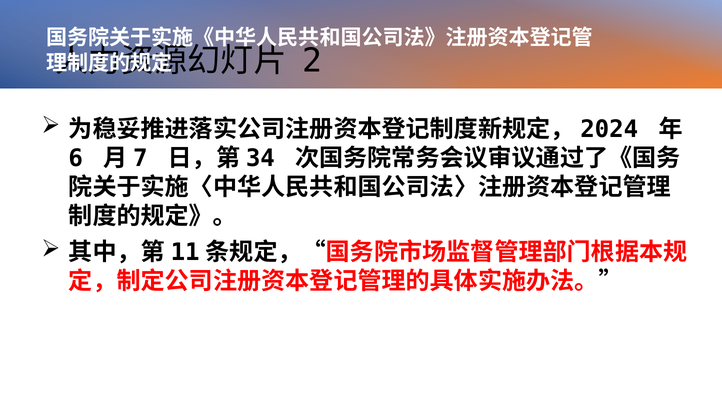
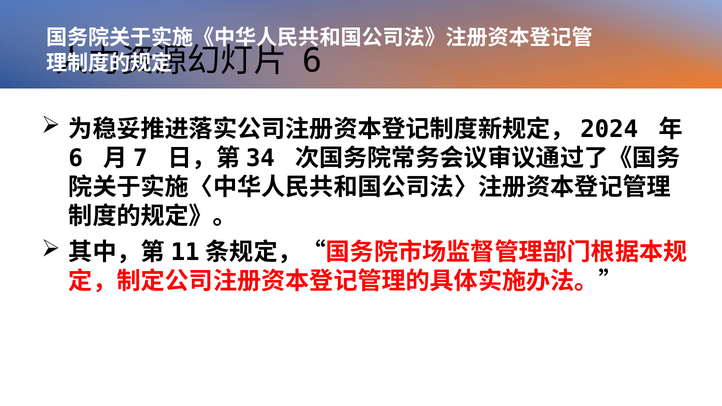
2: 2 -> 6 (312, 61)
